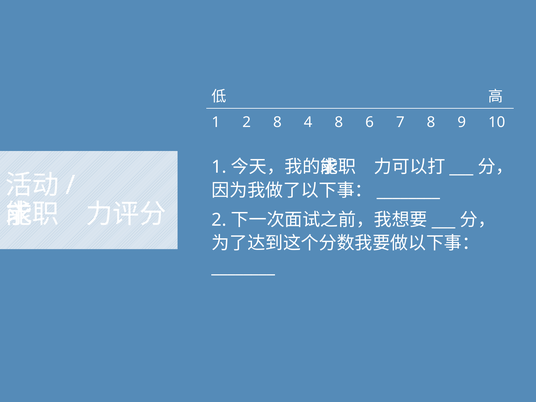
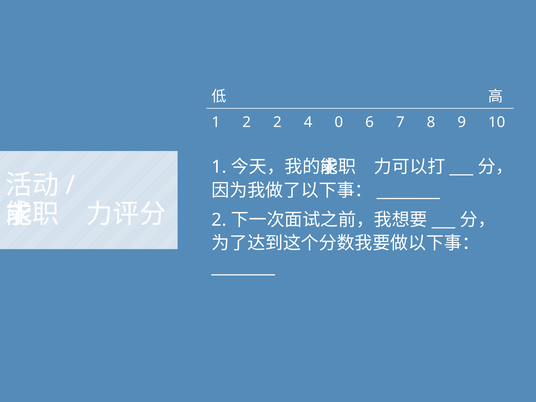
2 8: 8 -> 2 (277, 122)
4 8: 8 -> 0 (339, 122)
